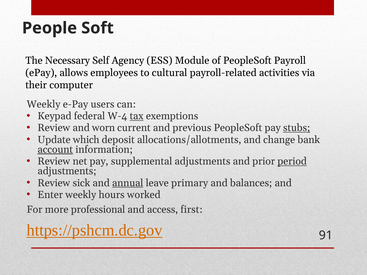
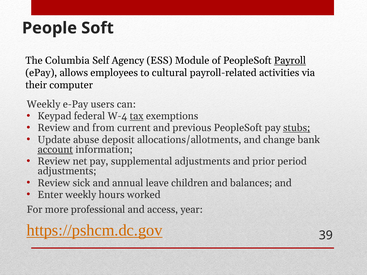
Necessary: Necessary -> Columbia (67, 61)
Payroll underline: none -> present (290, 61)
worn: worn -> from (103, 128)
which: which -> abuse (86, 140)
period underline: present -> none (292, 161)
annual underline: present -> none (128, 183)
primary: primary -> children (190, 183)
first: first -> year (192, 210)
91: 91 -> 39 (326, 235)
